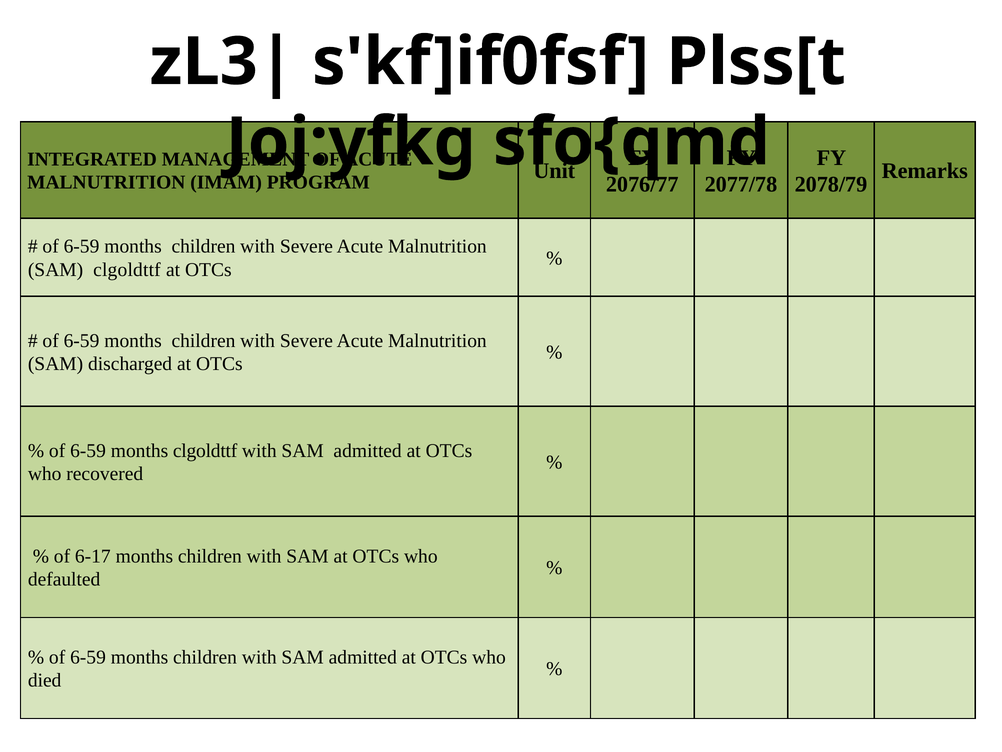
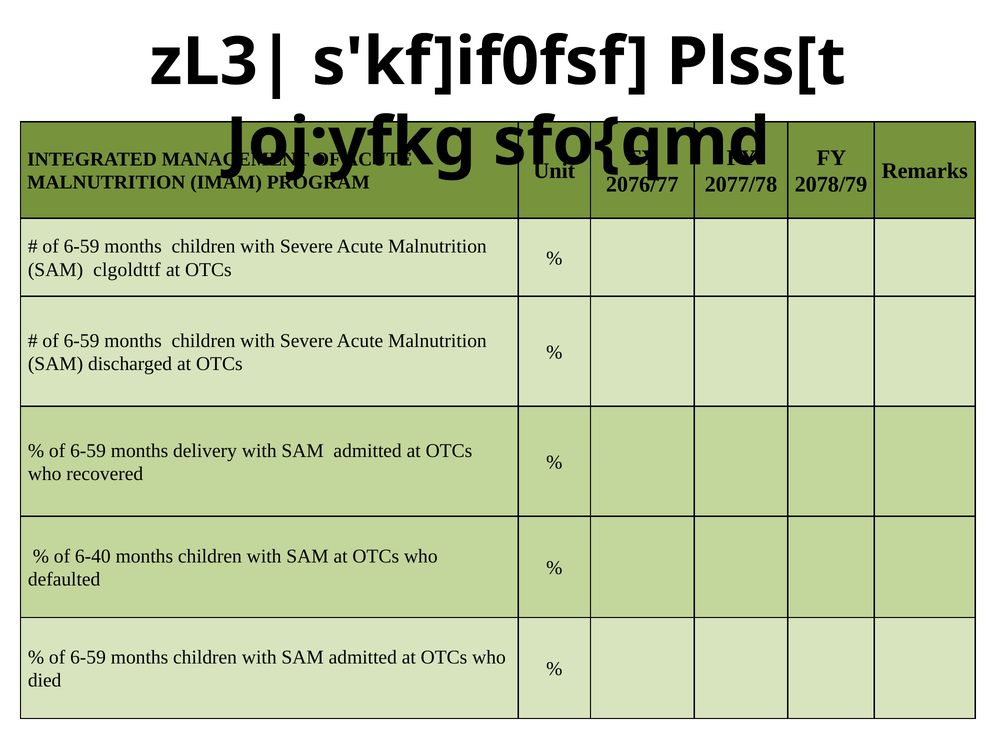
months clgoldttf: clgoldttf -> delivery (205, 450)
6-17: 6-17 -> 6-40 (93, 556)
